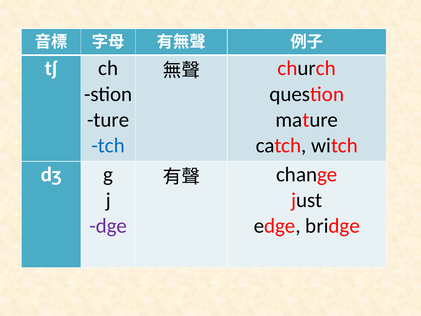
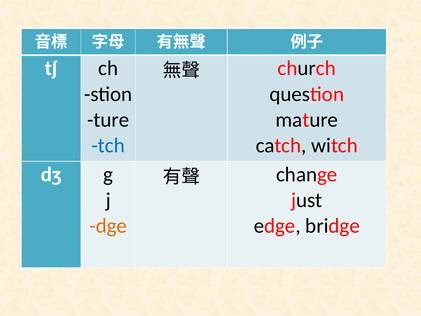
dge colour: purple -> orange (108, 226)
